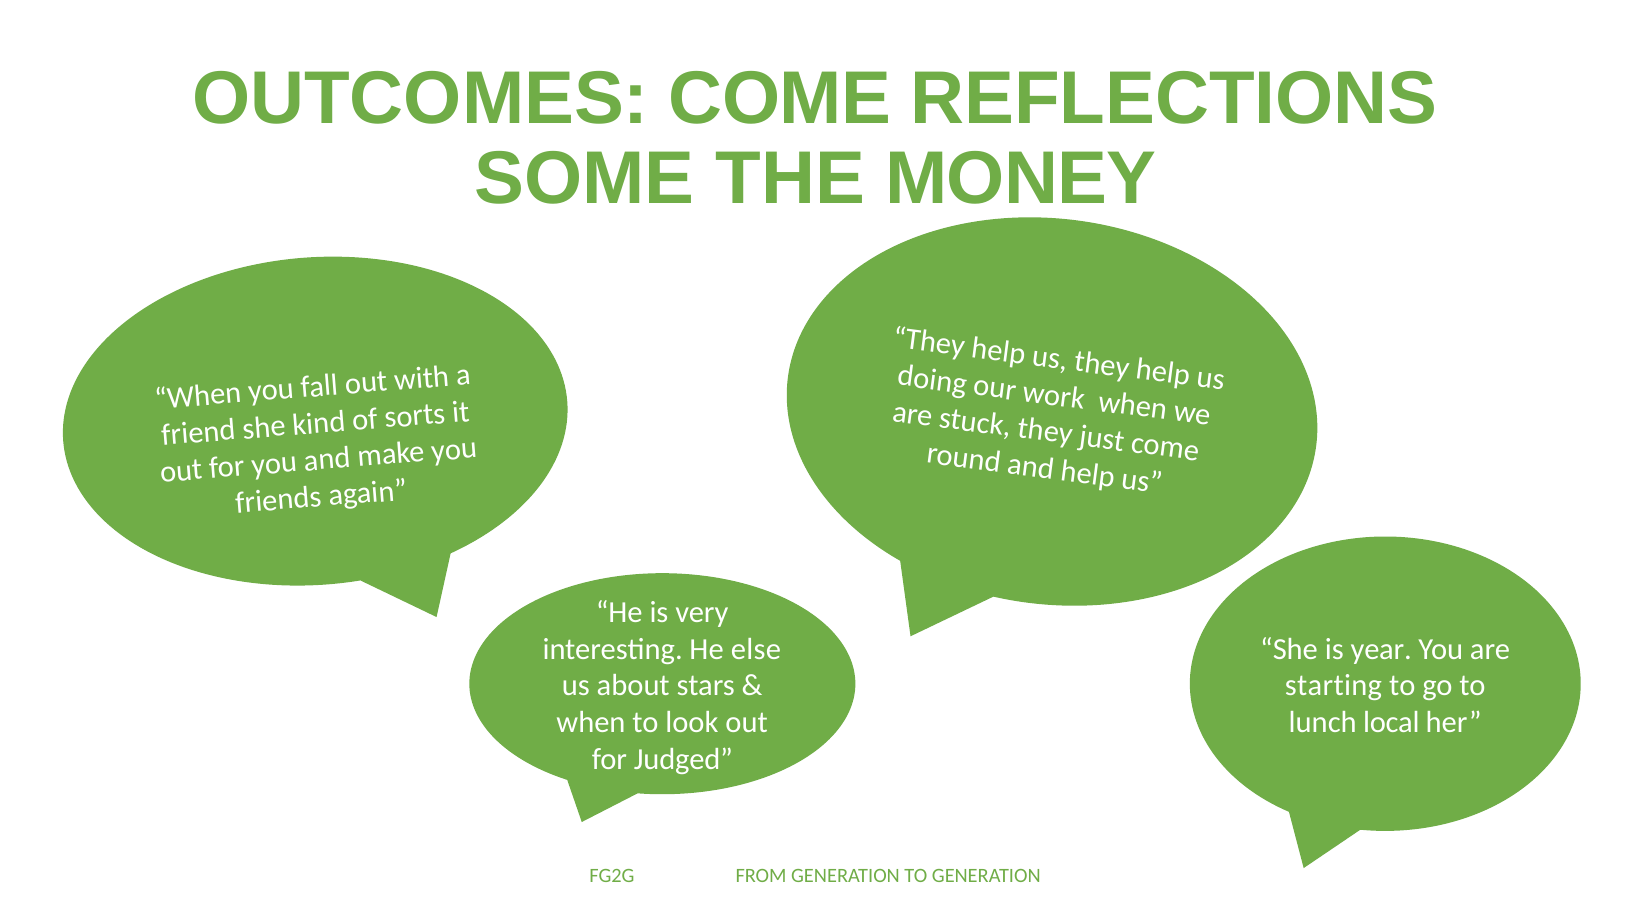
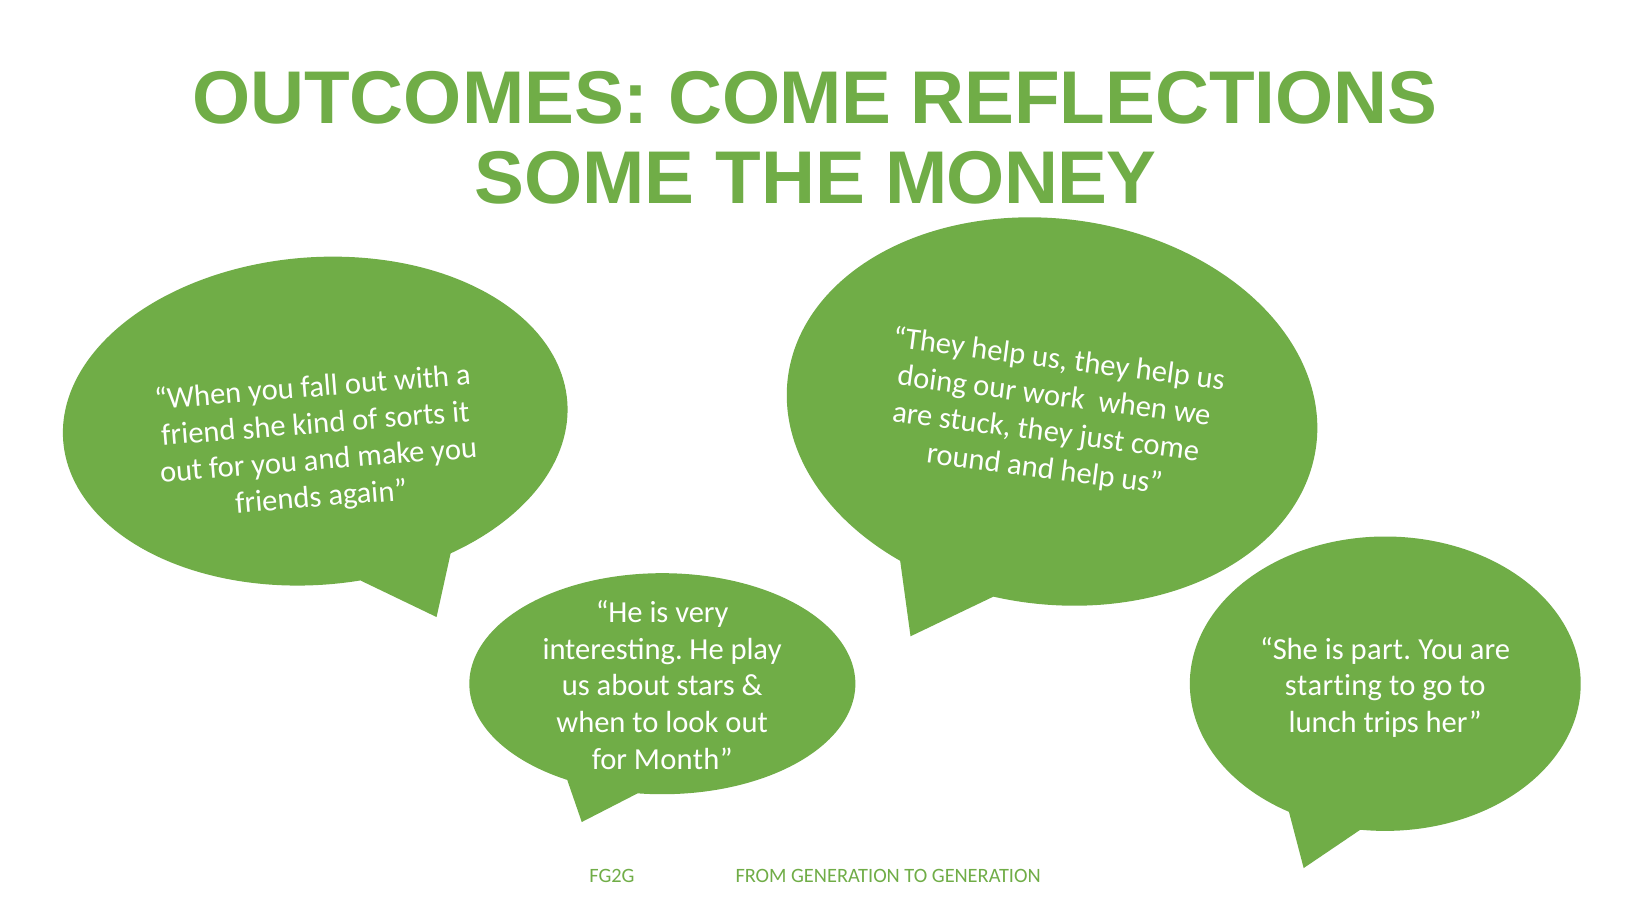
else: else -> play (756, 649)
year: year -> part (1381, 649)
local: local -> trips (1391, 723)
Judged: Judged -> Month (683, 760)
